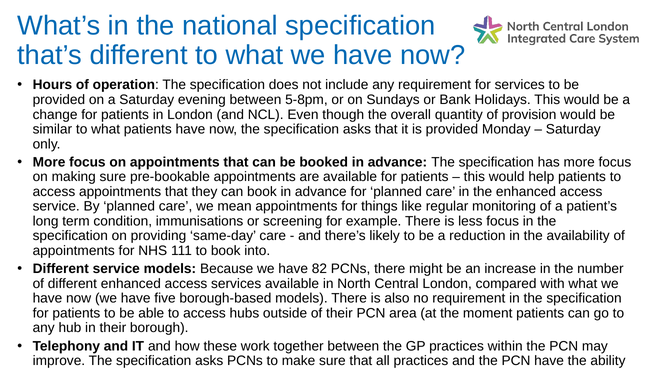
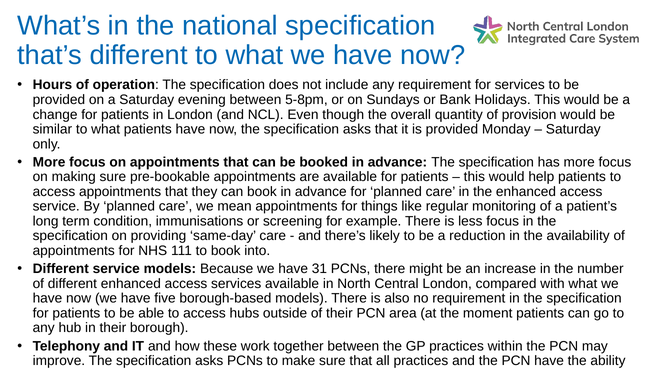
82: 82 -> 31 (319, 269)
